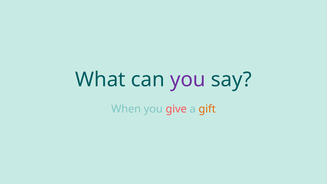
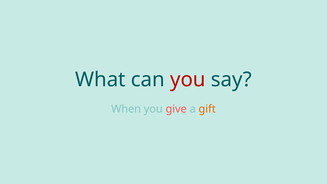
you colour: purple -> red (188, 80)
